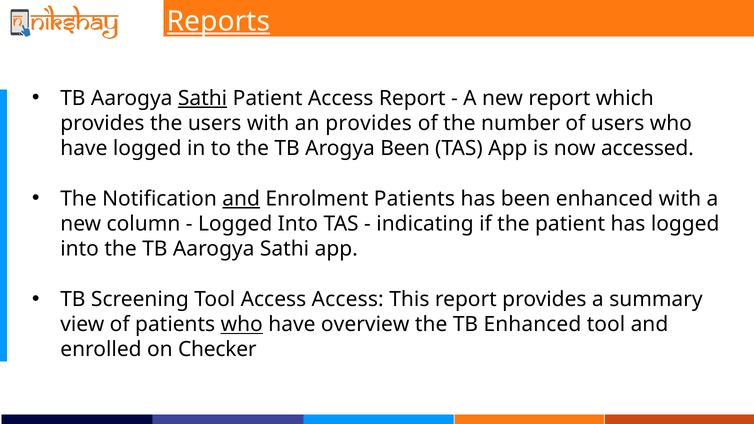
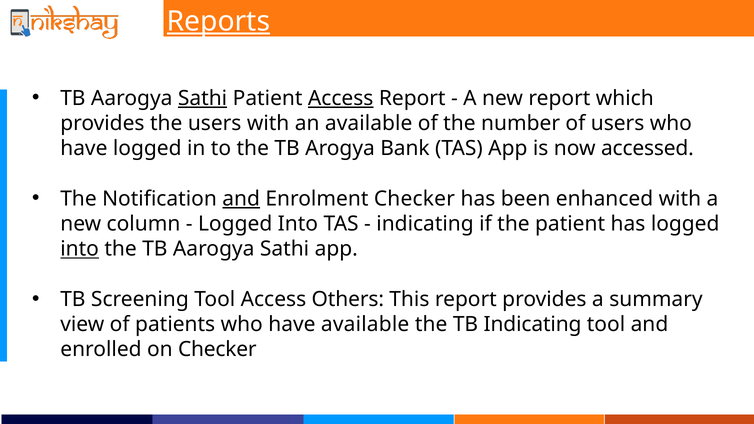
Access underline: none -> present (341, 98)
an provides: provides -> available (369, 123)
Arogya Been: Been -> Bank (405, 149)
Enrolment Patients: Patients -> Checker (414, 199)
into underline: none -> present (80, 249)
Access Access: Access -> Others (348, 299)
who underline: present -> none (242, 325)
have overview: overview -> available (365, 325)
TB Enhanced: Enhanced -> Indicating (533, 325)
